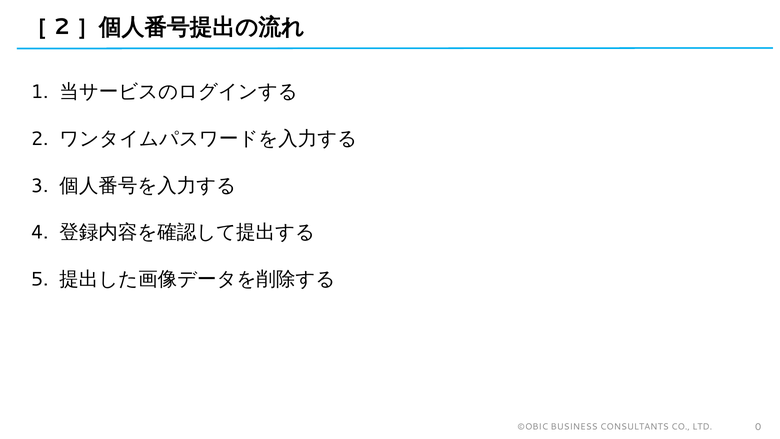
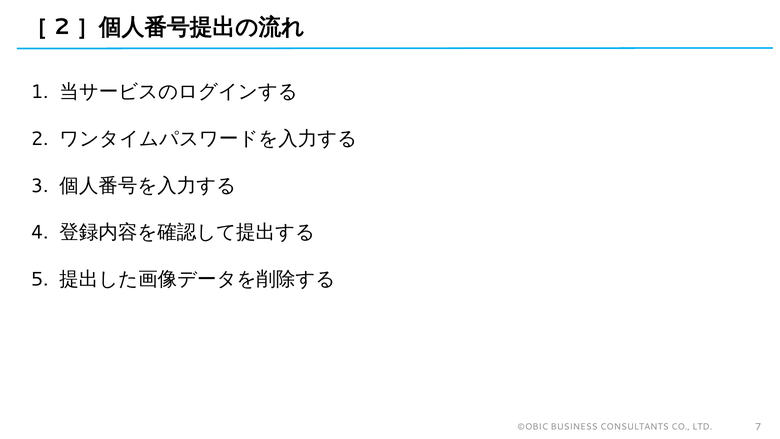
0: 0 -> 7 (758, 427)
